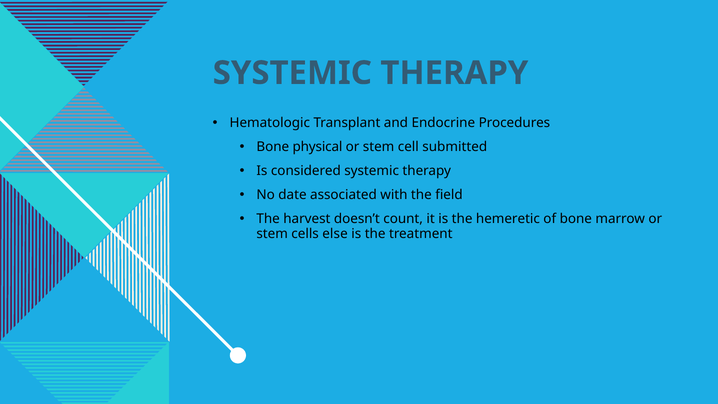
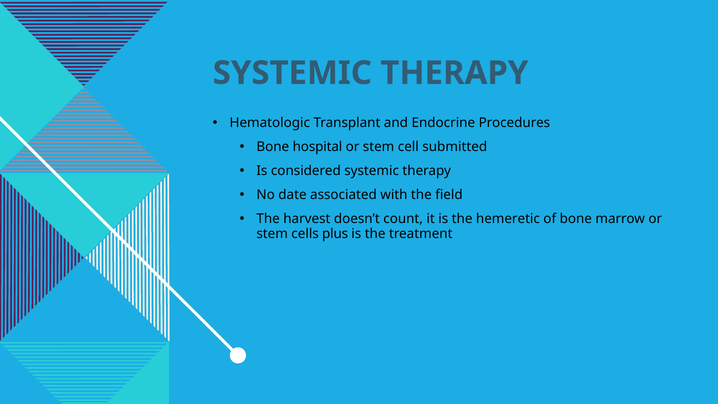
physical: physical -> hospital (317, 147)
else: else -> plus (335, 234)
